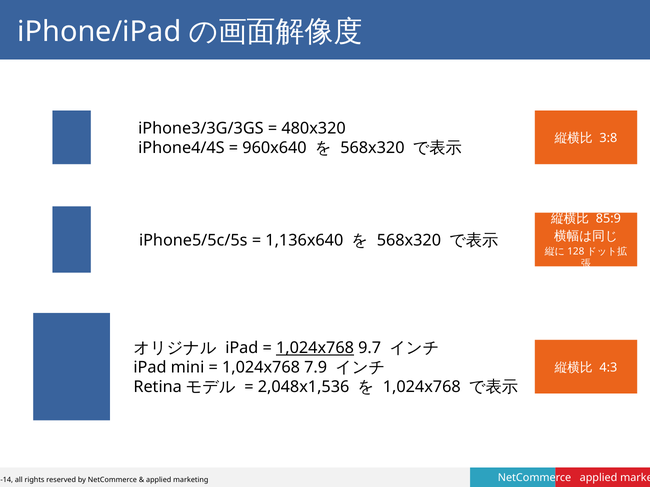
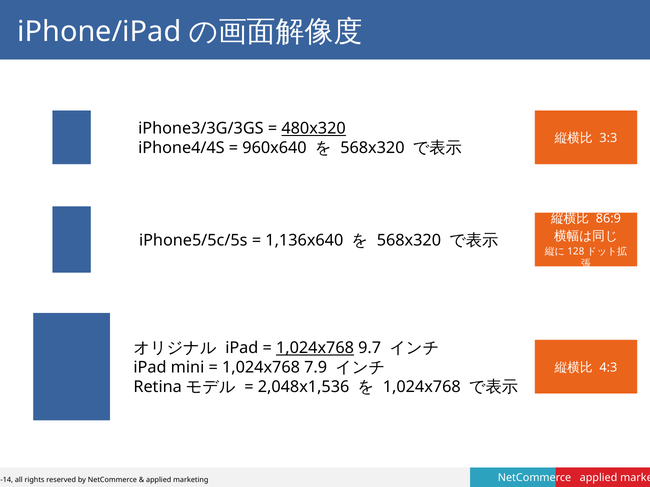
480x320 underline: none -> present (314, 129)
3:8: 3:8 -> 3:3 (608, 138)
85:9: 85:9 -> 86:9 (608, 219)
